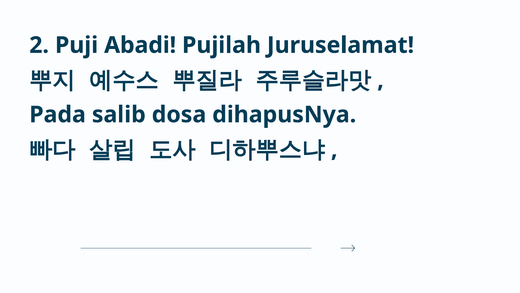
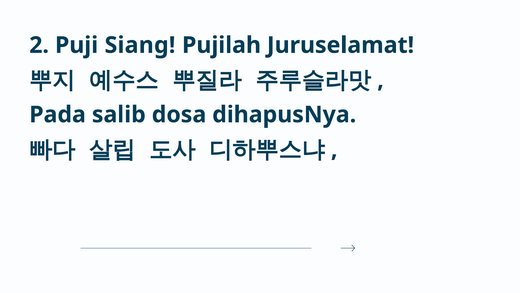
Abadi: Abadi -> Siang (140, 45)
